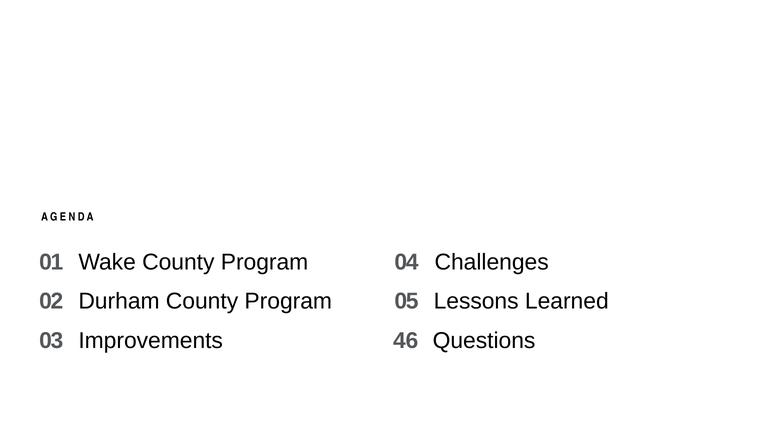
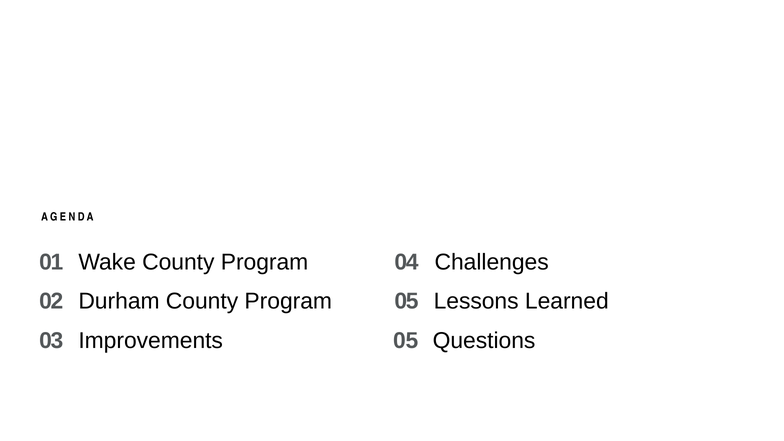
Improvements 46: 46 -> 05 (406, 341)
